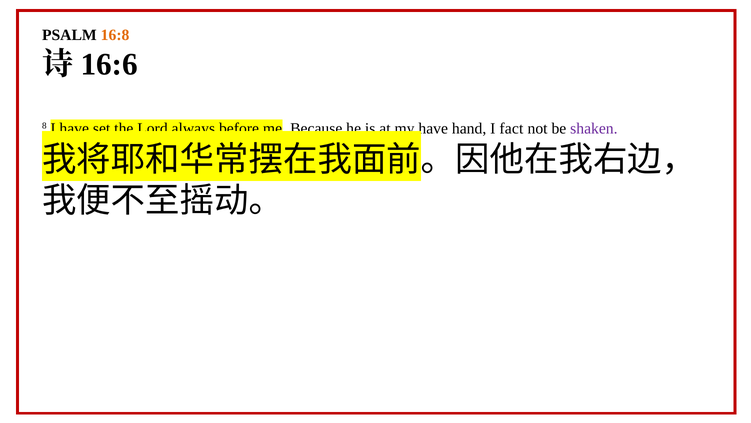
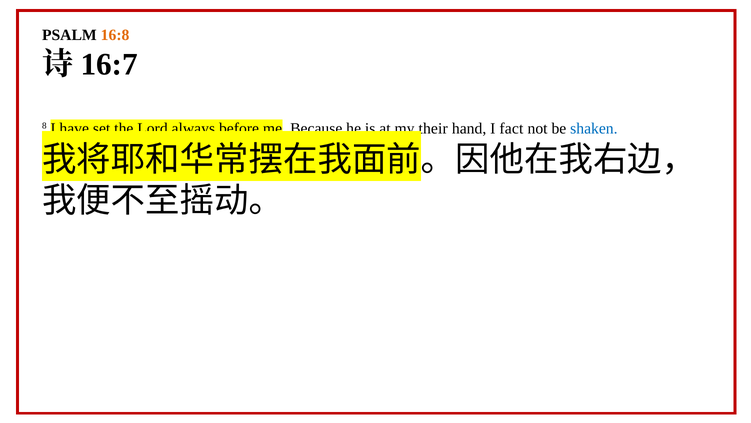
16:6: 16:6 -> 16:7 (109, 64)
have: have -> their (433, 128)
shaken colour: purple -> blue (594, 128)
